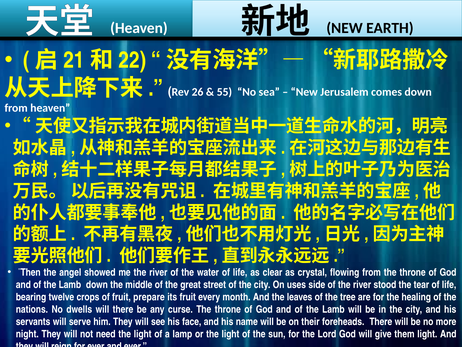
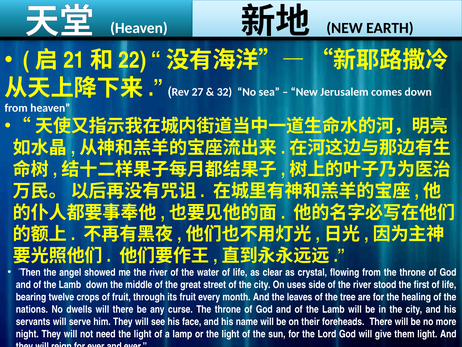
26: 26 -> 27 (198, 92)
55: 55 -> 32 (224, 92)
tear: tear -> first (421, 284)
prepare: prepare -> through (149, 297)
